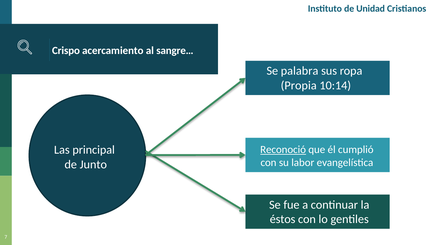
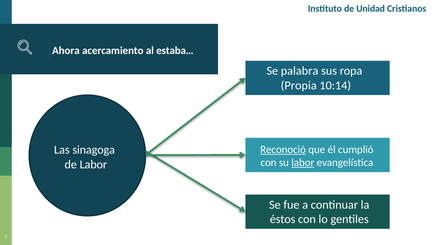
Crispo: Crispo -> Ahora (66, 51)
sangre…: sangre… -> estaba… (175, 51)
principal: principal -> sinagoga (94, 150)
labor underline: none -> present (303, 163)
de Junto: Junto -> Labor (93, 165)
